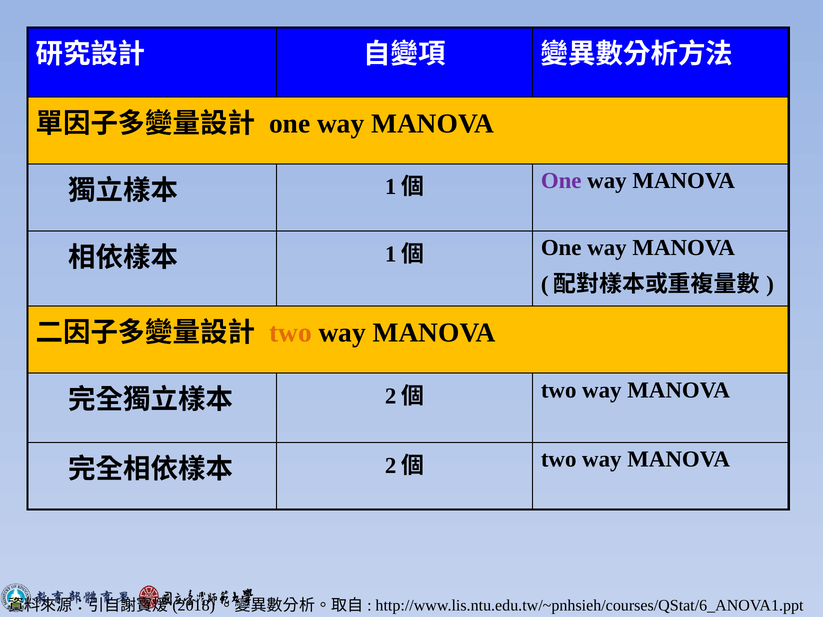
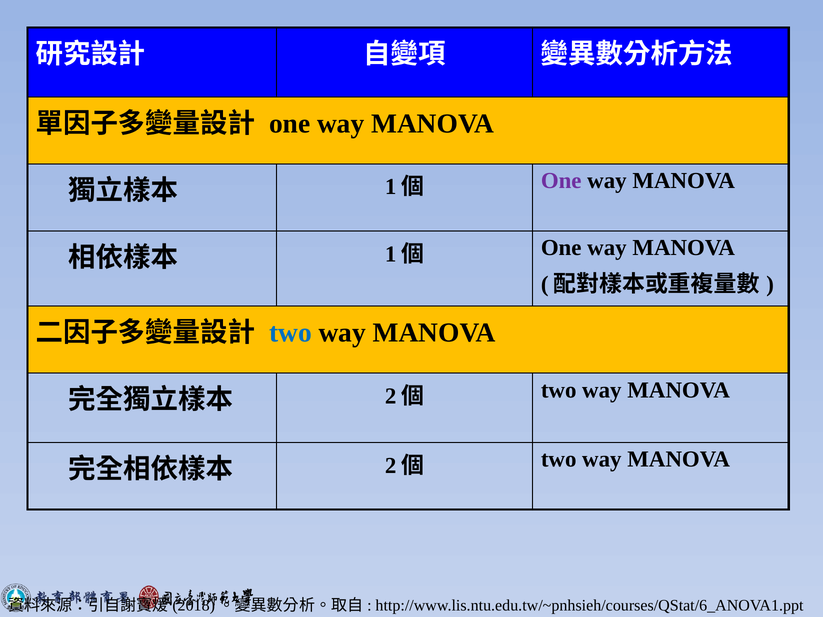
two colour: orange -> blue (291, 333)
